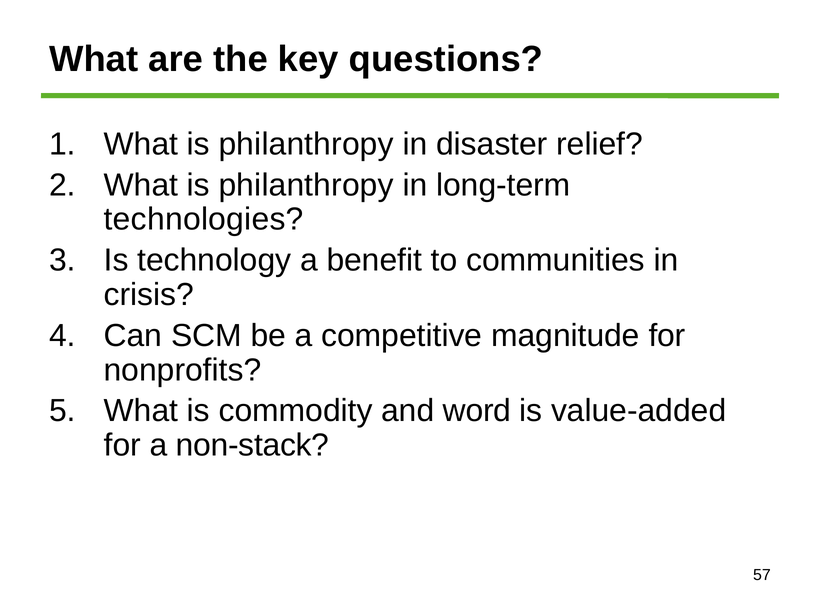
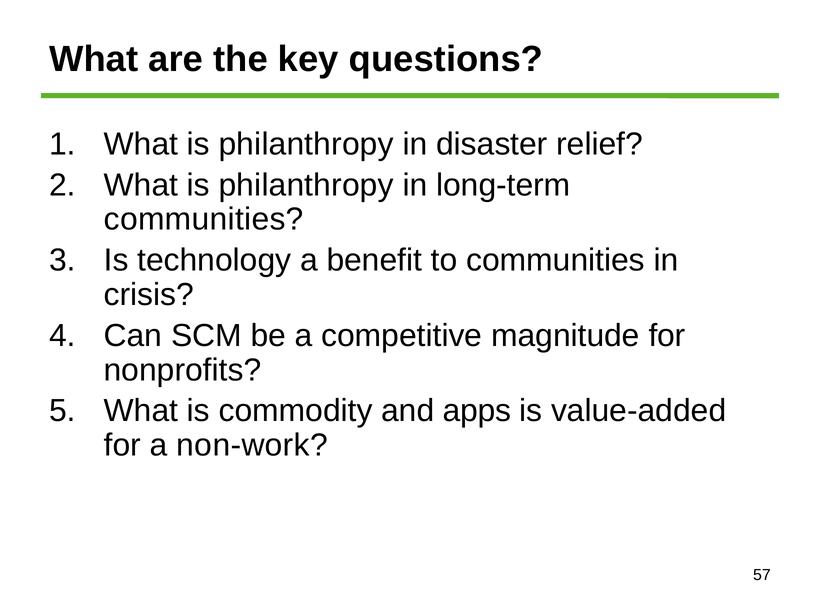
technologies: technologies -> communities (204, 219)
word: word -> apps (477, 411)
non-stack: non-stack -> non-work (252, 445)
